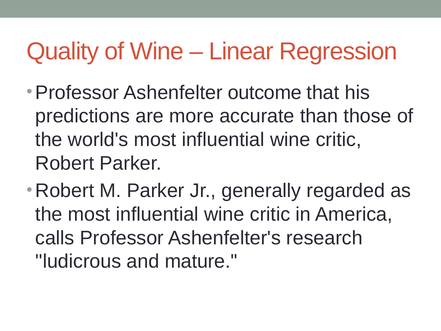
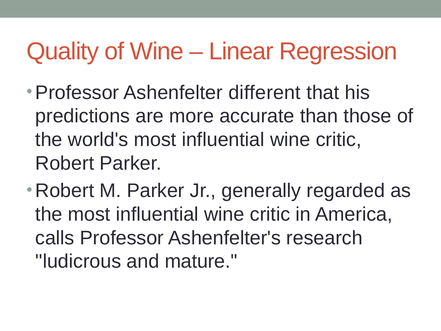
outcome: outcome -> different (265, 93)
